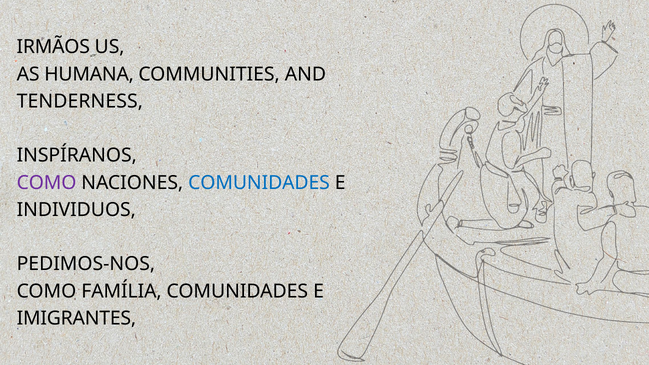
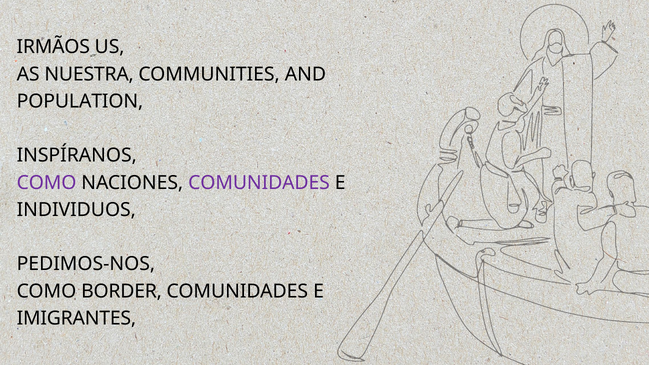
HUMANA: HUMANA -> NUESTRA (89, 74)
TENDERNESS: TENDERNESS -> POPULATION (80, 101)
COMUNIDADES colour: blue -> purple (259, 183)
FAMÍLIA: FAMÍLIA -> BORDER (122, 291)
